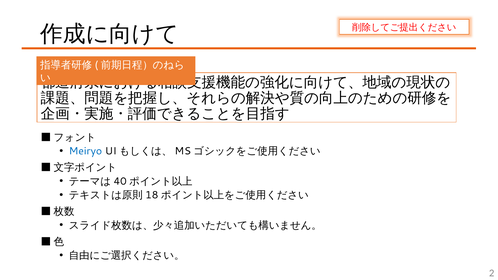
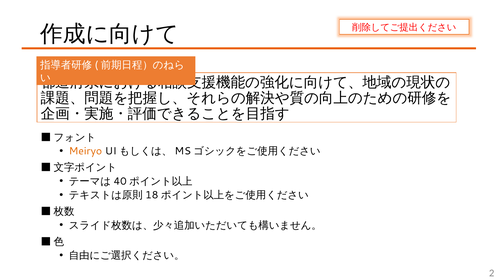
Meiryo colour: blue -> orange (85, 151)
